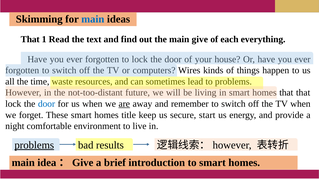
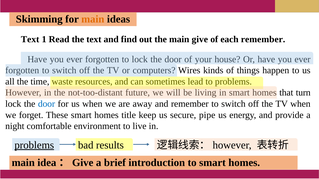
main colour: blue -> orange (93, 19)
That: That -> Text (30, 39)
each everything: everything -> remember (263, 39)
that that: that -> turn (303, 93)
are underline: present -> none (124, 104)
start: start -> pipe (207, 115)
